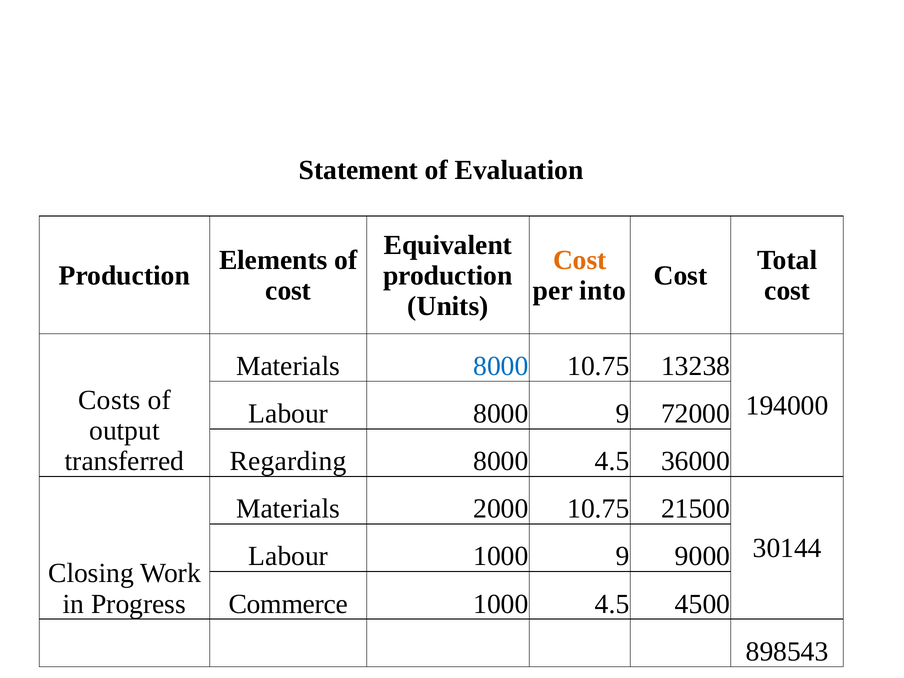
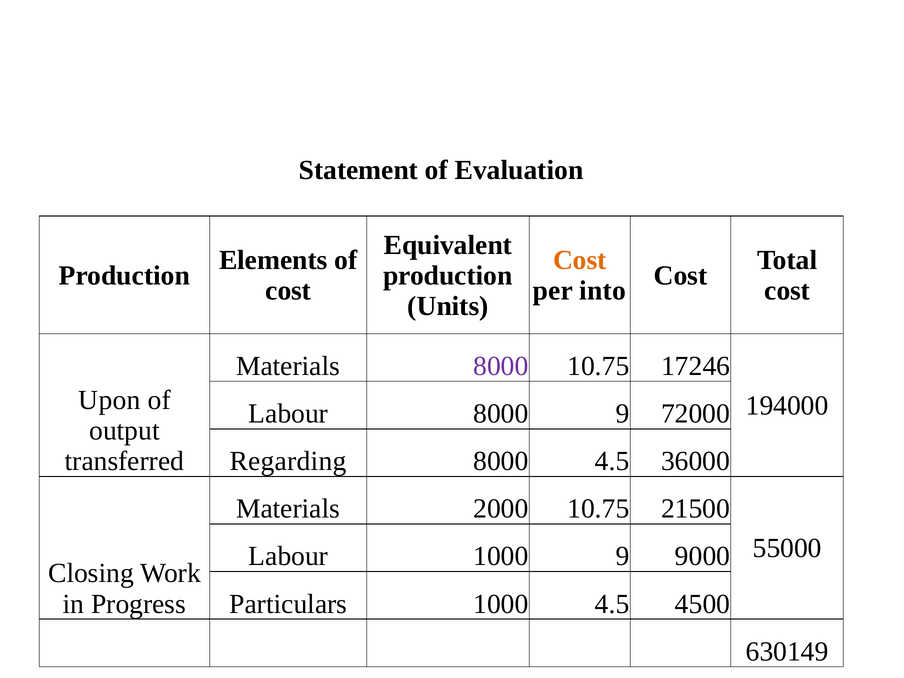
8000 colour: blue -> purple (501, 366)
13238: 13238 -> 17246 (696, 366)
Costs: Costs -> Upon (109, 400)
30144: 30144 -> 55000 (787, 548)
Commerce: Commerce -> Particulars (288, 604)
898543: 898543 -> 630149 (787, 651)
